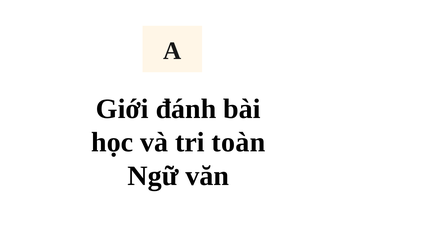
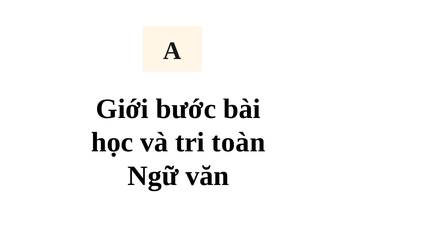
đánh: đánh -> bước (186, 109)
